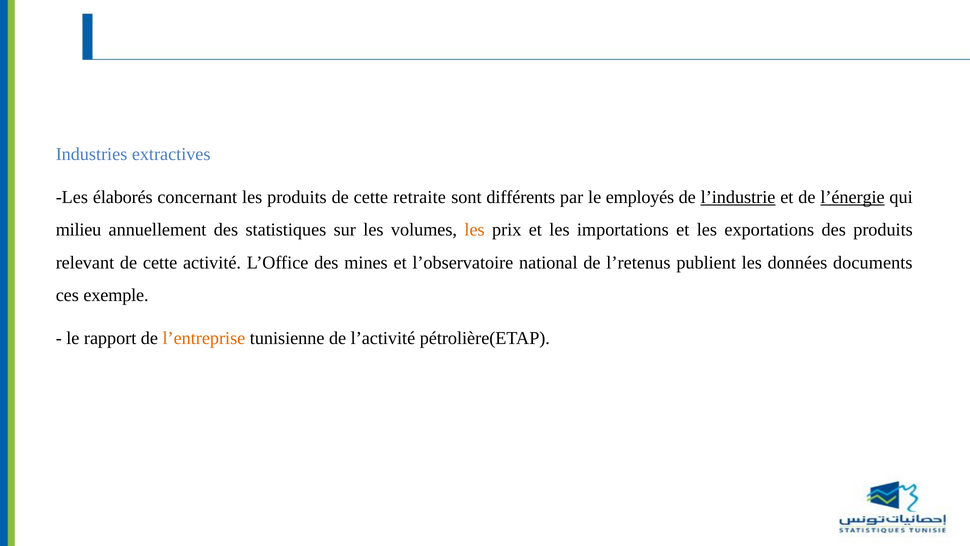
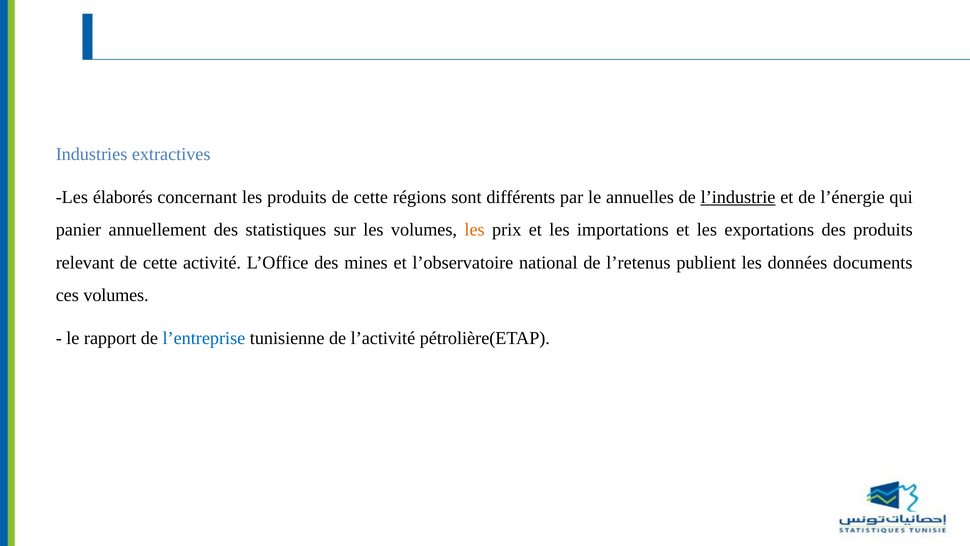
retraite: retraite -> régions (420, 197)
employés: employés -> annuelles (640, 197)
l’énergie underline: present -> none (853, 197)
milieu: milieu -> panier (78, 230)
ces exemple: exemple -> volumes (116, 295)
l’entreprise colour: orange -> blue (204, 338)
